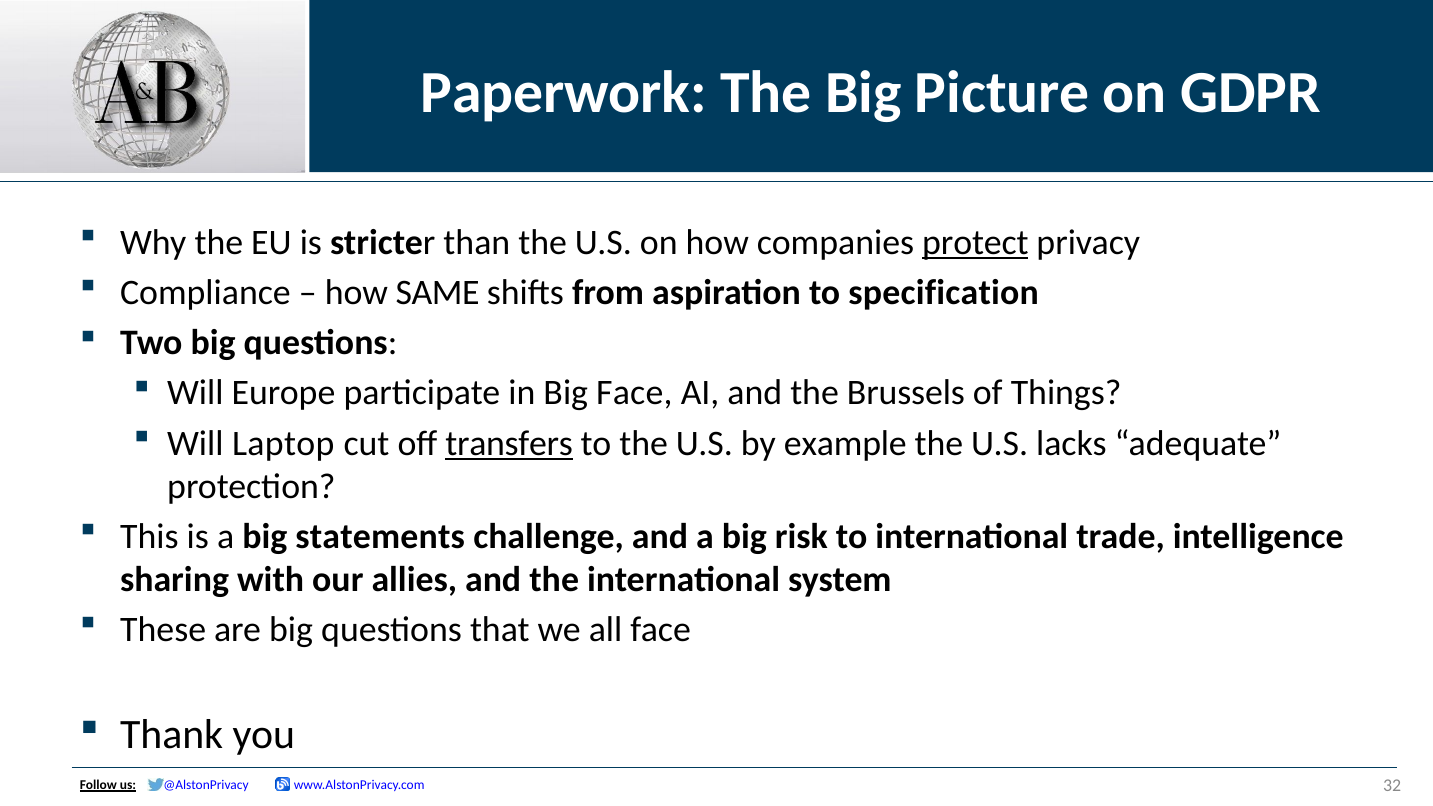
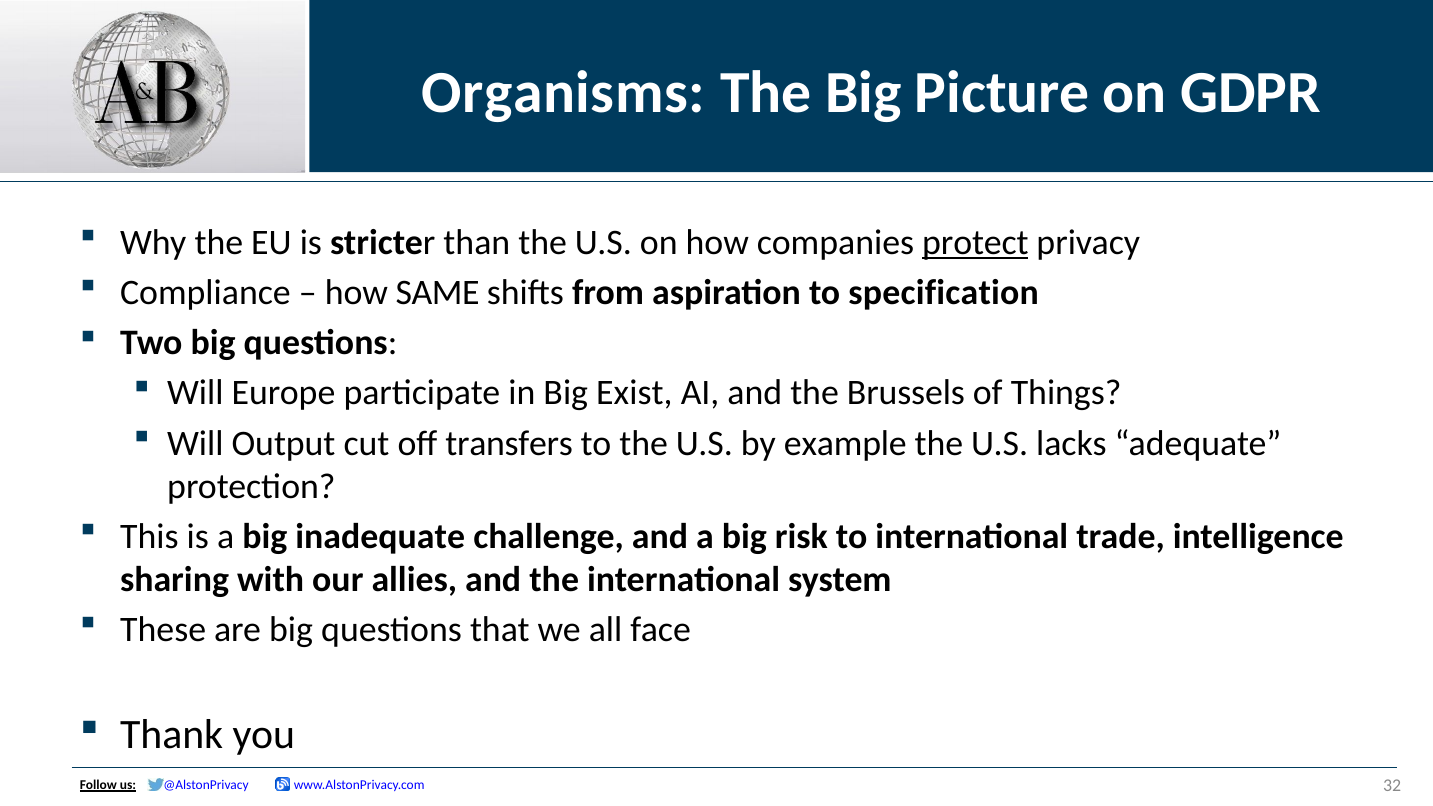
Paperwork: Paperwork -> Organisms (563, 93)
Big Face: Face -> Exist (634, 393)
Laptop: Laptop -> Output (283, 443)
transfers underline: present -> none (509, 443)
statements: statements -> inadequate (380, 536)
